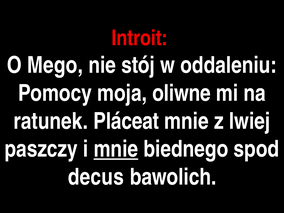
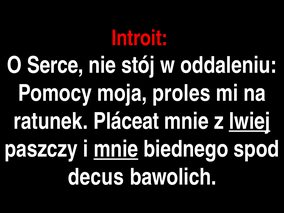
Mego: Mego -> Serce (55, 65)
oliwne: oliwne -> proles (181, 93)
lwiej underline: none -> present (250, 121)
